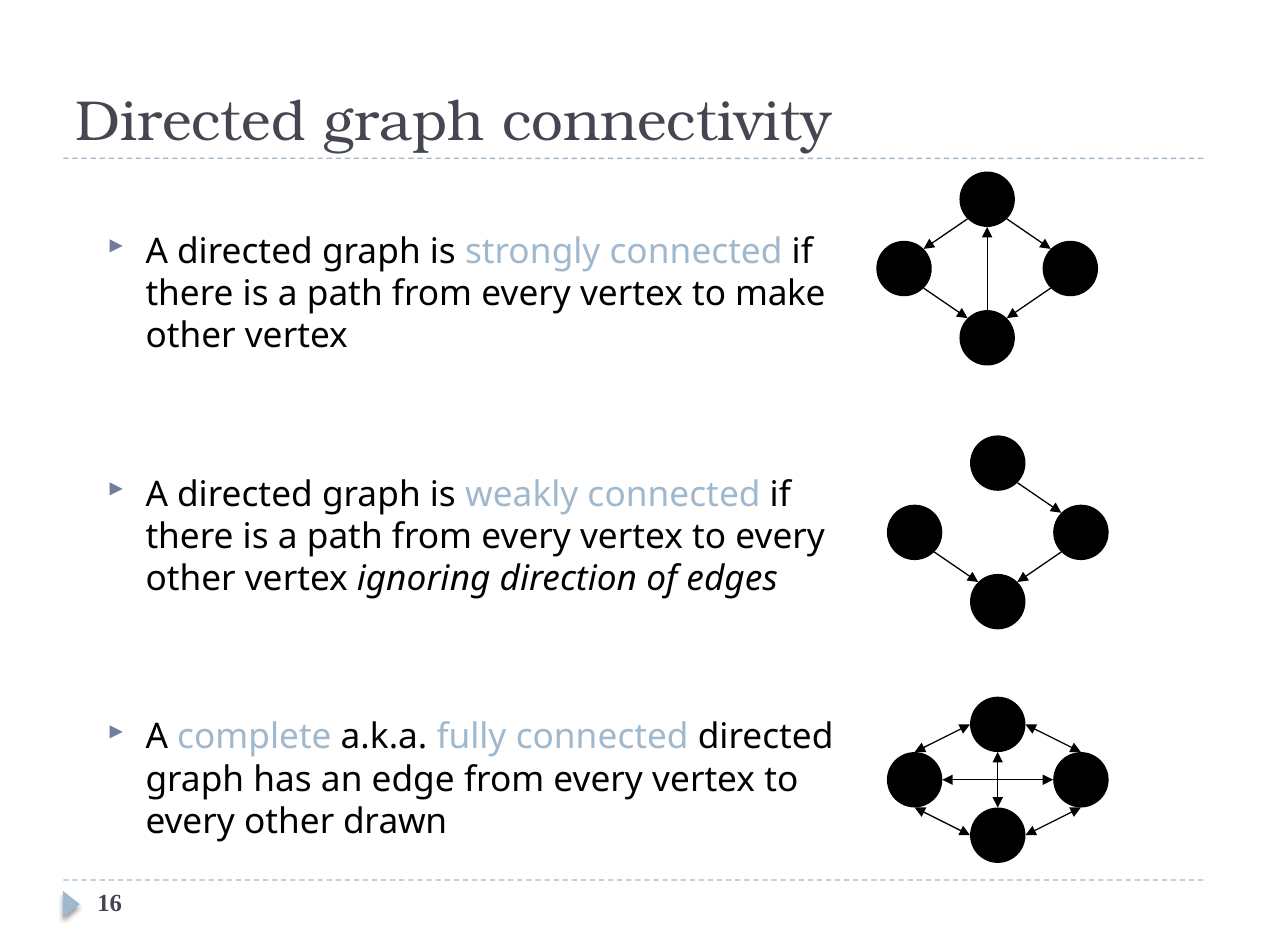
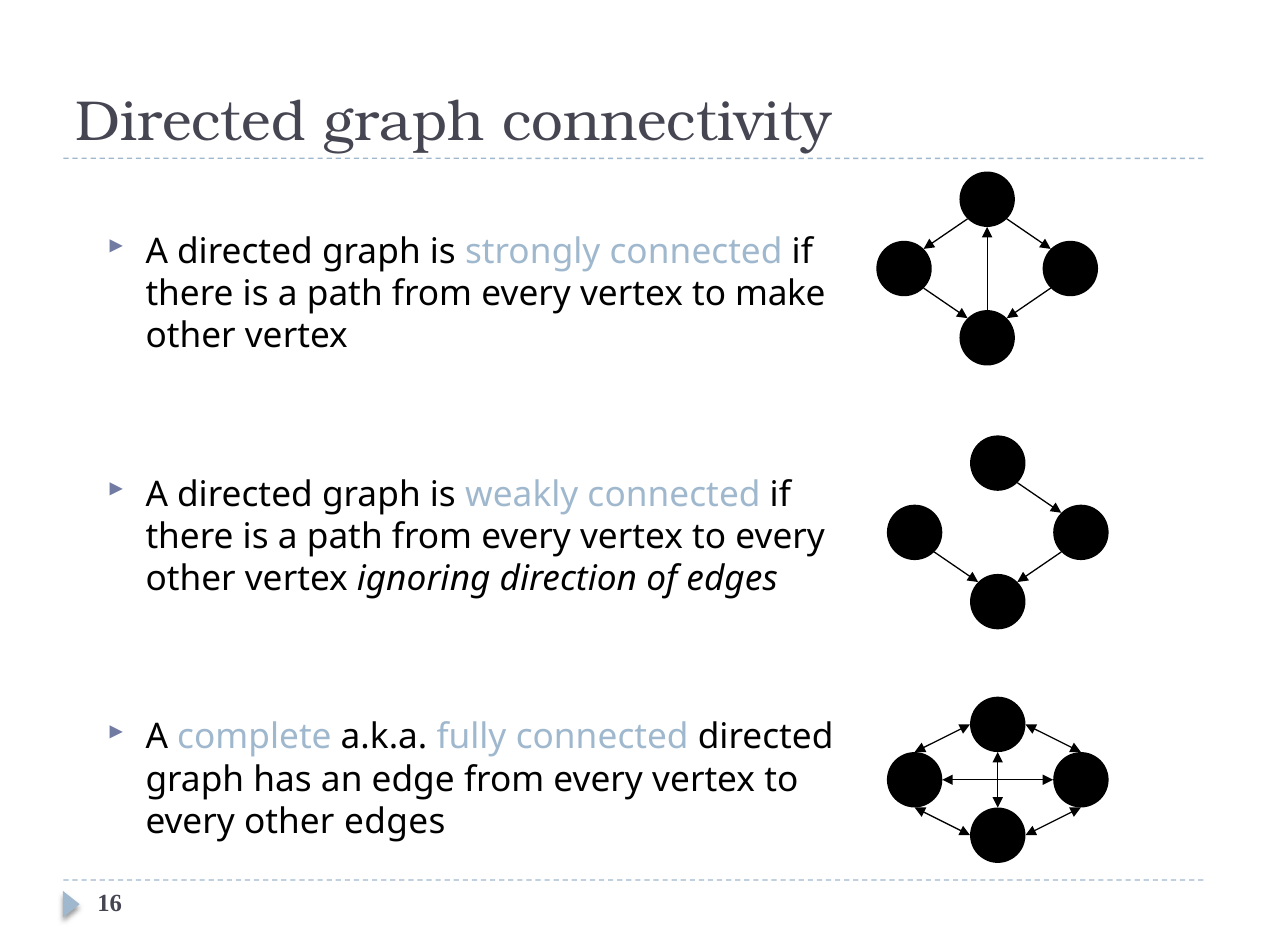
other drawn: drawn -> edges (395, 822)
